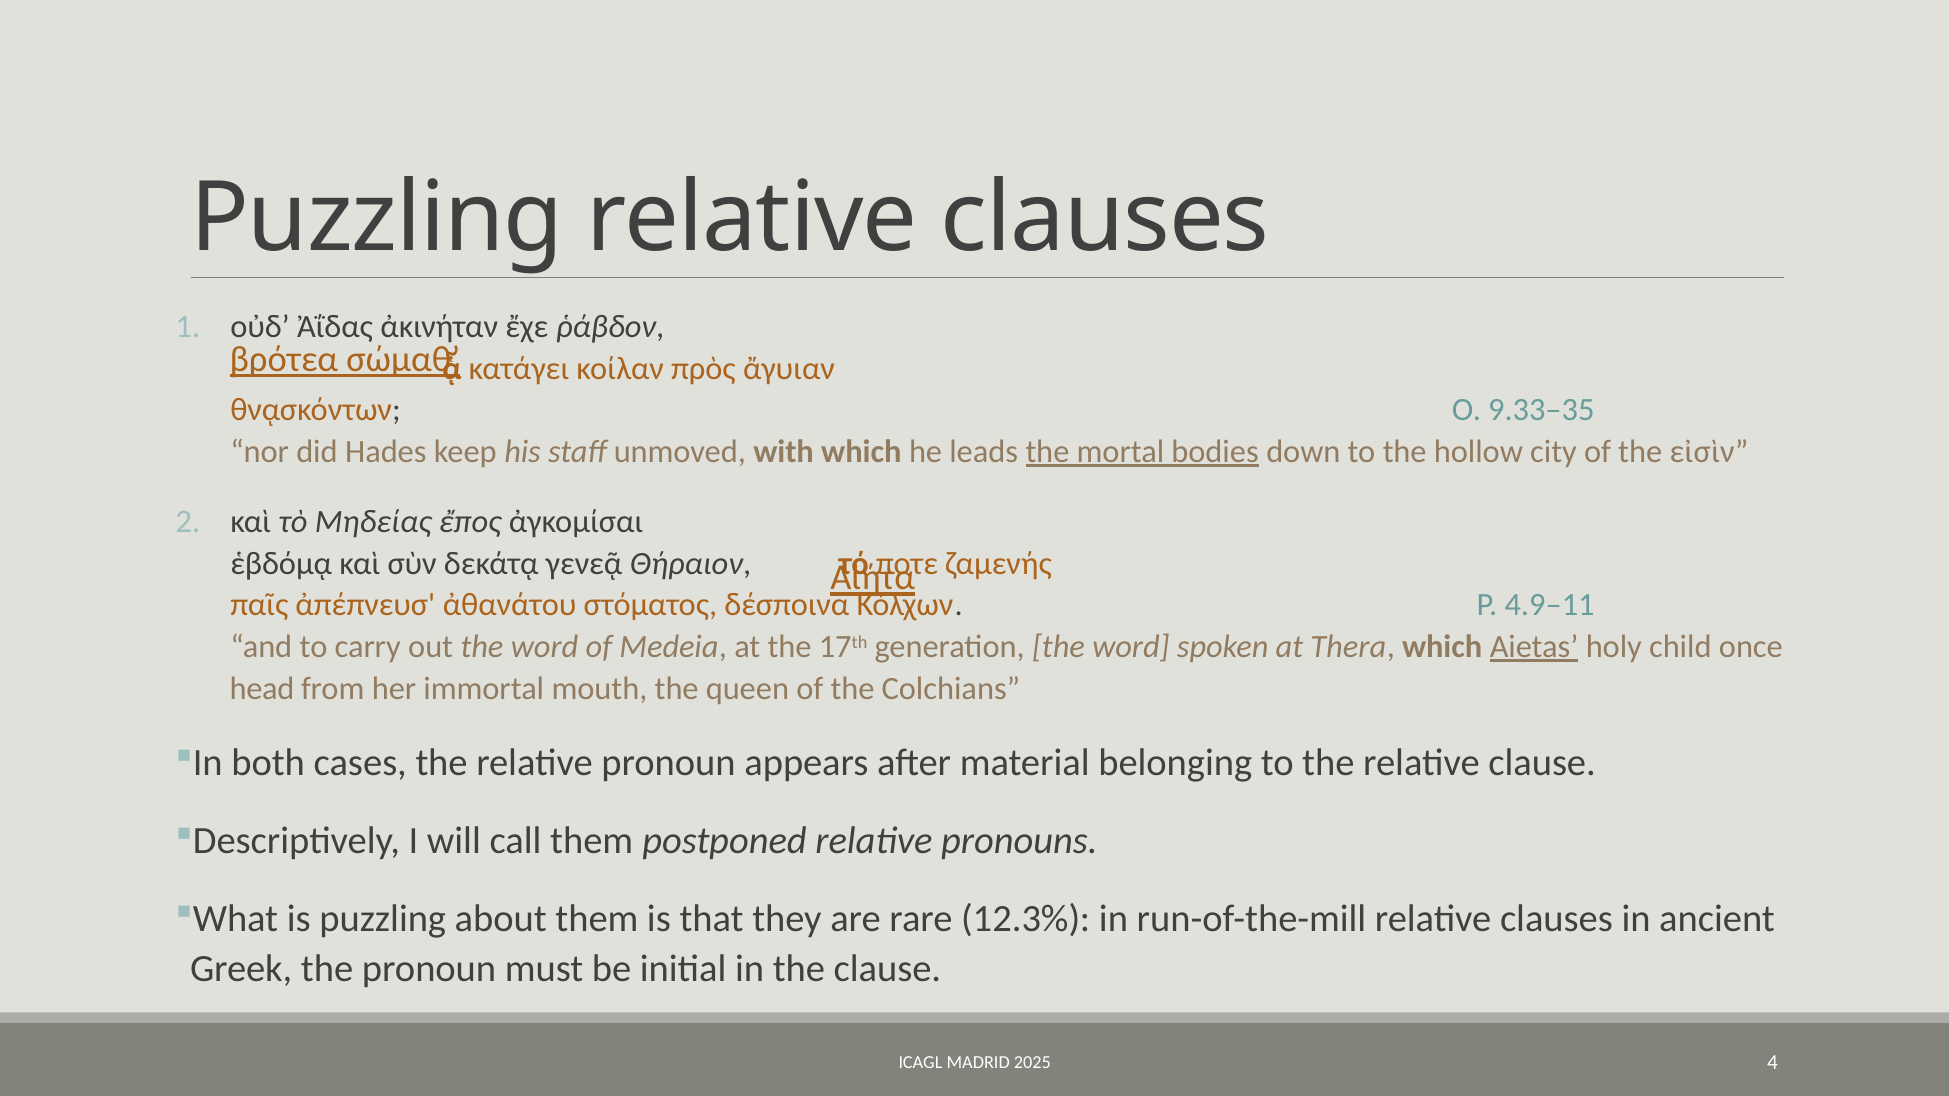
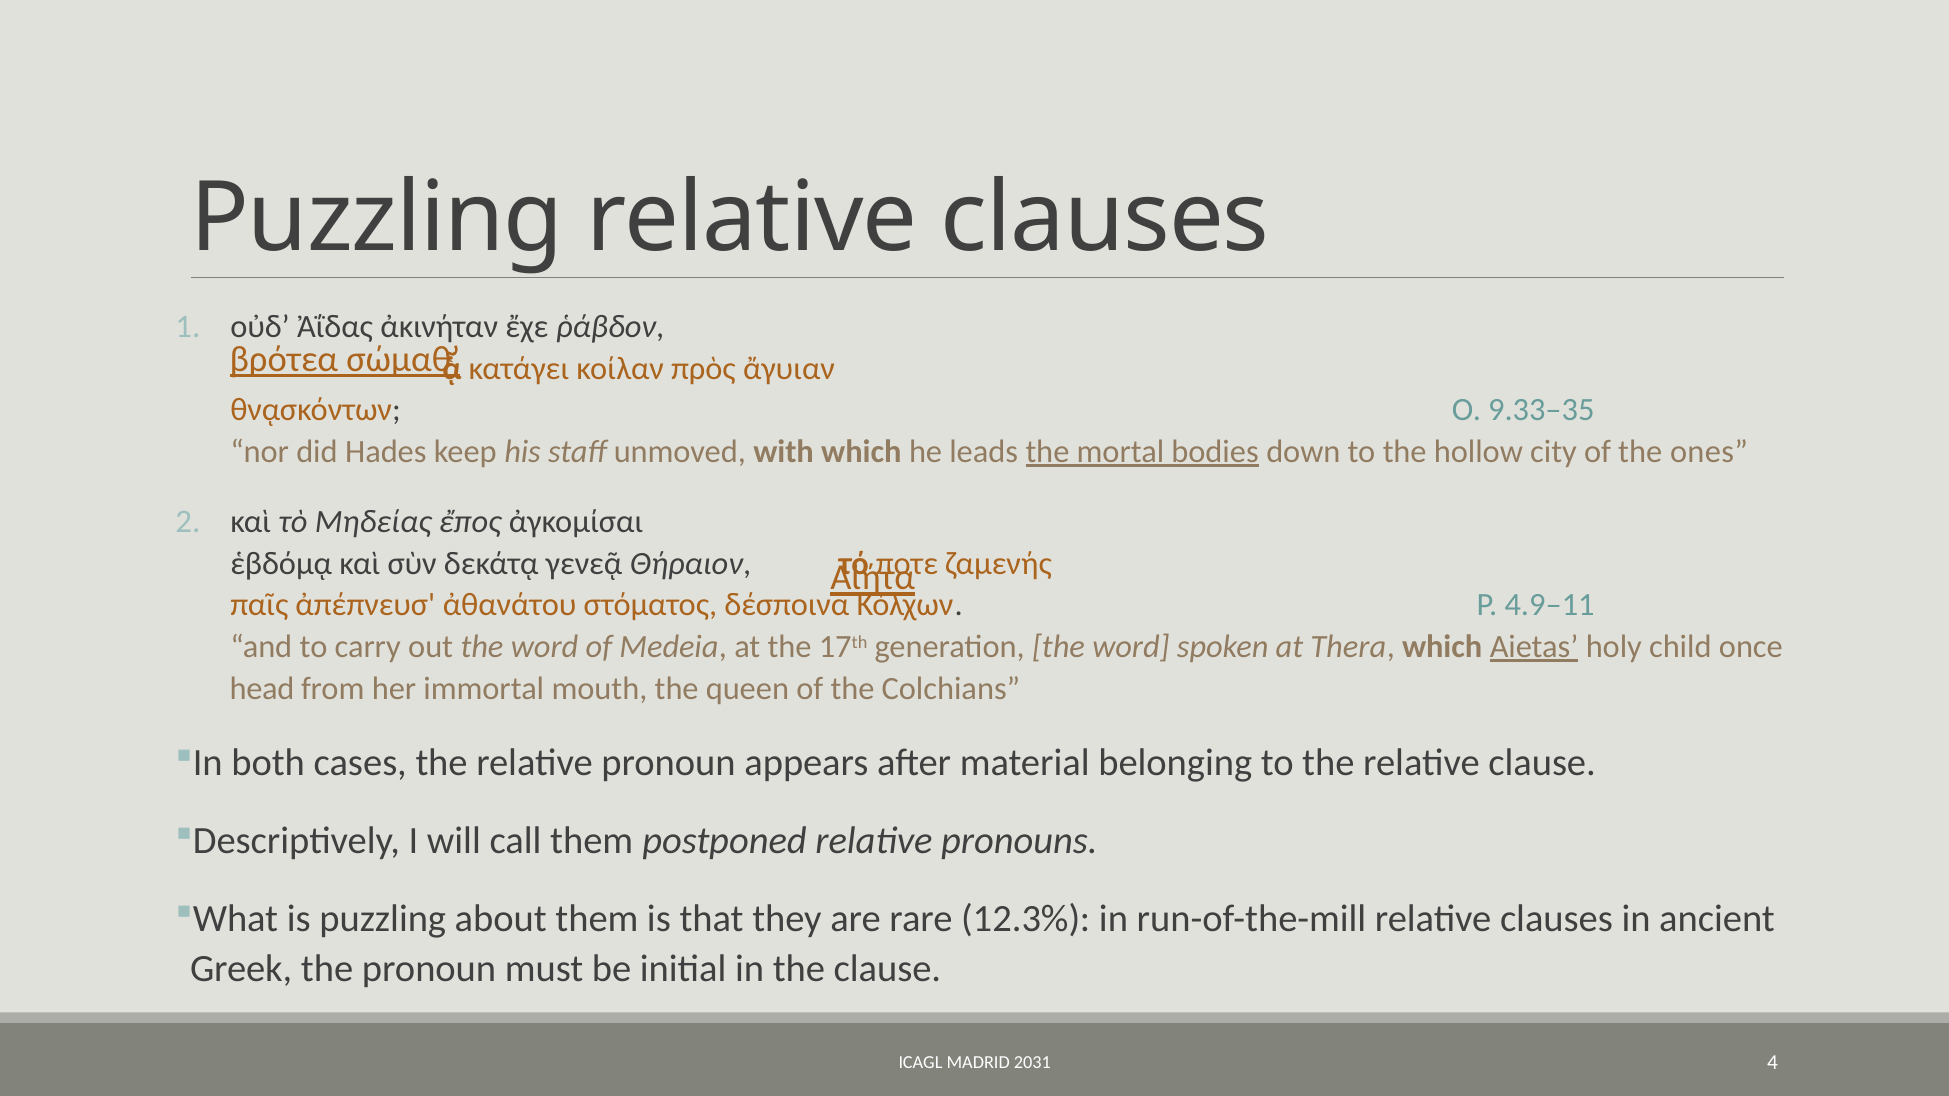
εἰσὶν: εἰσὶν -> ones (1709, 452)
2025: 2025 -> 2031 (1032, 1063)
